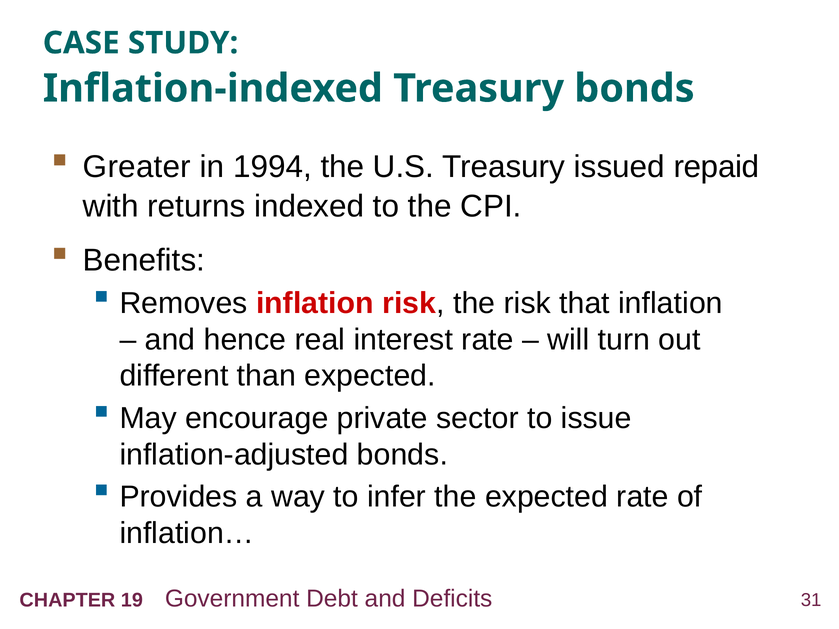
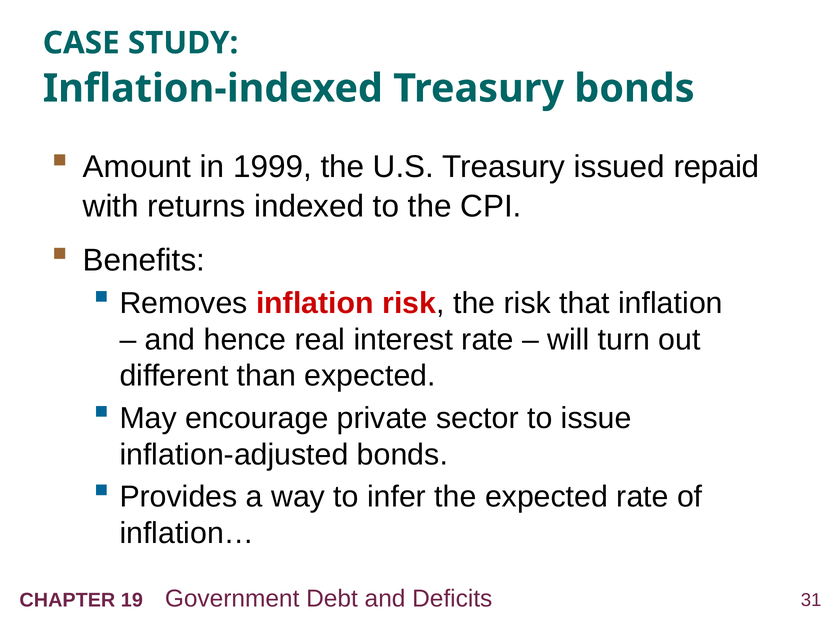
Greater: Greater -> Amount (137, 167)
1994: 1994 -> 1999 (272, 167)
